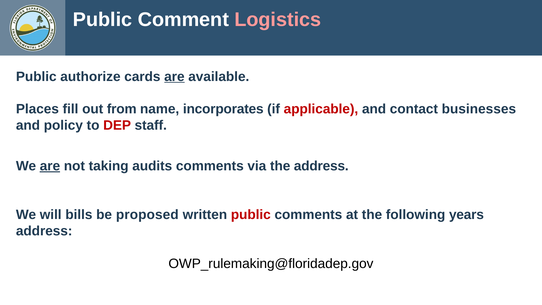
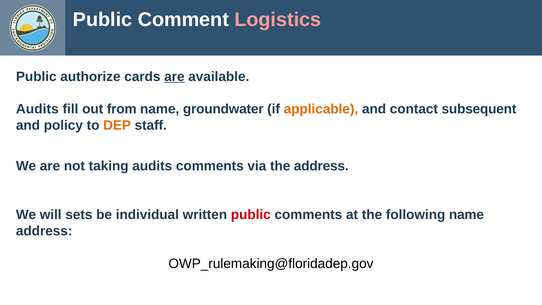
Places: Places -> Audits (37, 109)
incorporates: incorporates -> groundwater (223, 109)
applicable colour: red -> orange (321, 109)
businesses: businesses -> subsequent (479, 109)
DEP colour: red -> orange (117, 125)
are underline: present -> none (50, 166)
bills: bills -> sets (79, 215)
proposed: proposed -> individual (147, 215)
following years: years -> name (466, 215)
